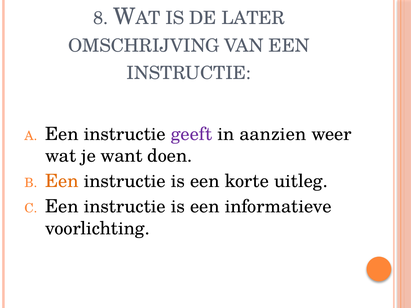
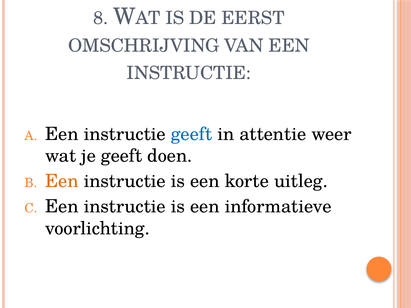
LATER: LATER -> EERST (253, 18)
geeft colour: purple -> blue (192, 134)
aanzien: aanzien -> attentie (273, 134)
je want: want -> geeft (122, 156)
